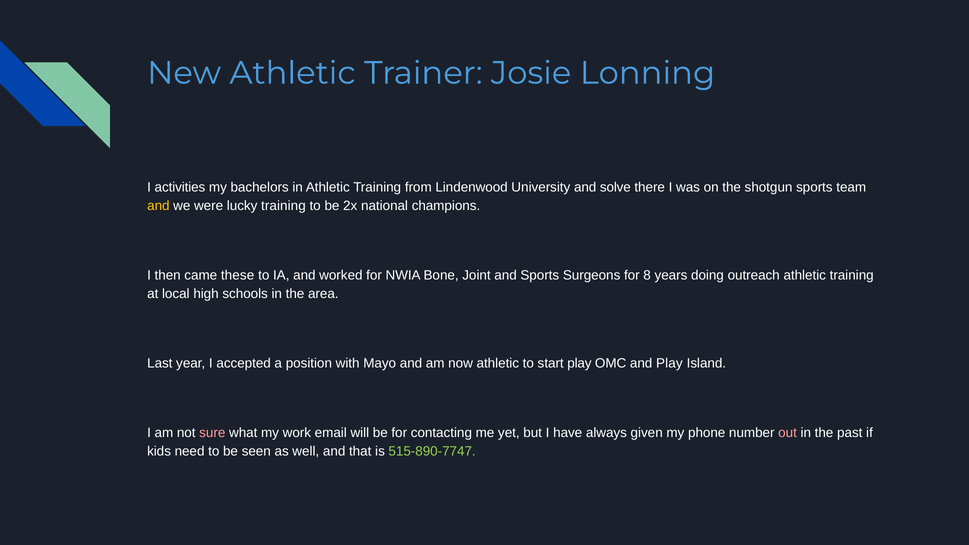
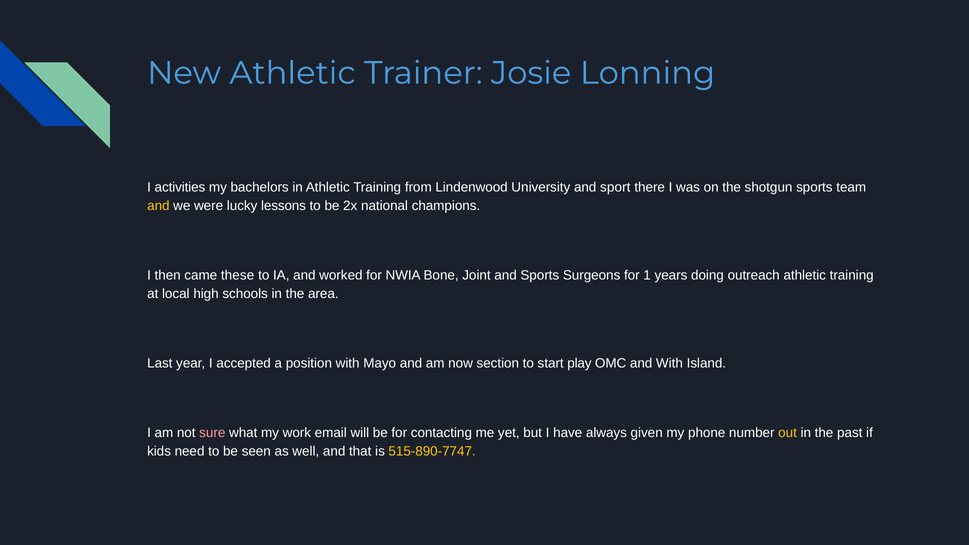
solve: solve -> sport (615, 187)
lucky training: training -> lessons (284, 206)
8: 8 -> 1 (647, 275)
now athletic: athletic -> section (498, 363)
and Play: Play -> With (669, 363)
out colour: pink -> yellow (788, 433)
515-890-7747 colour: light green -> yellow (432, 451)
